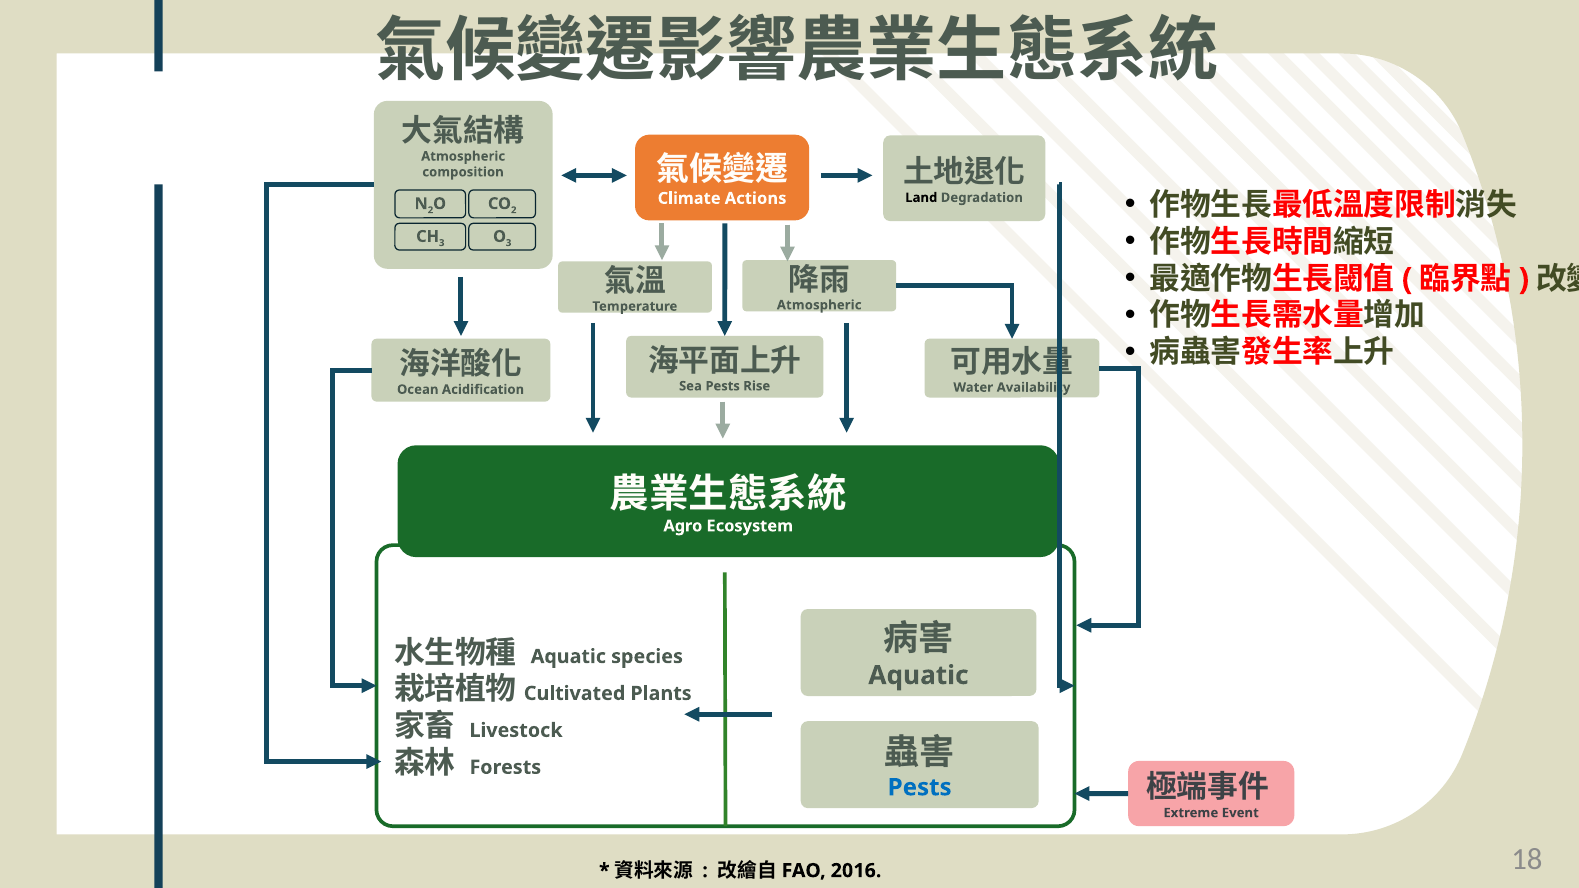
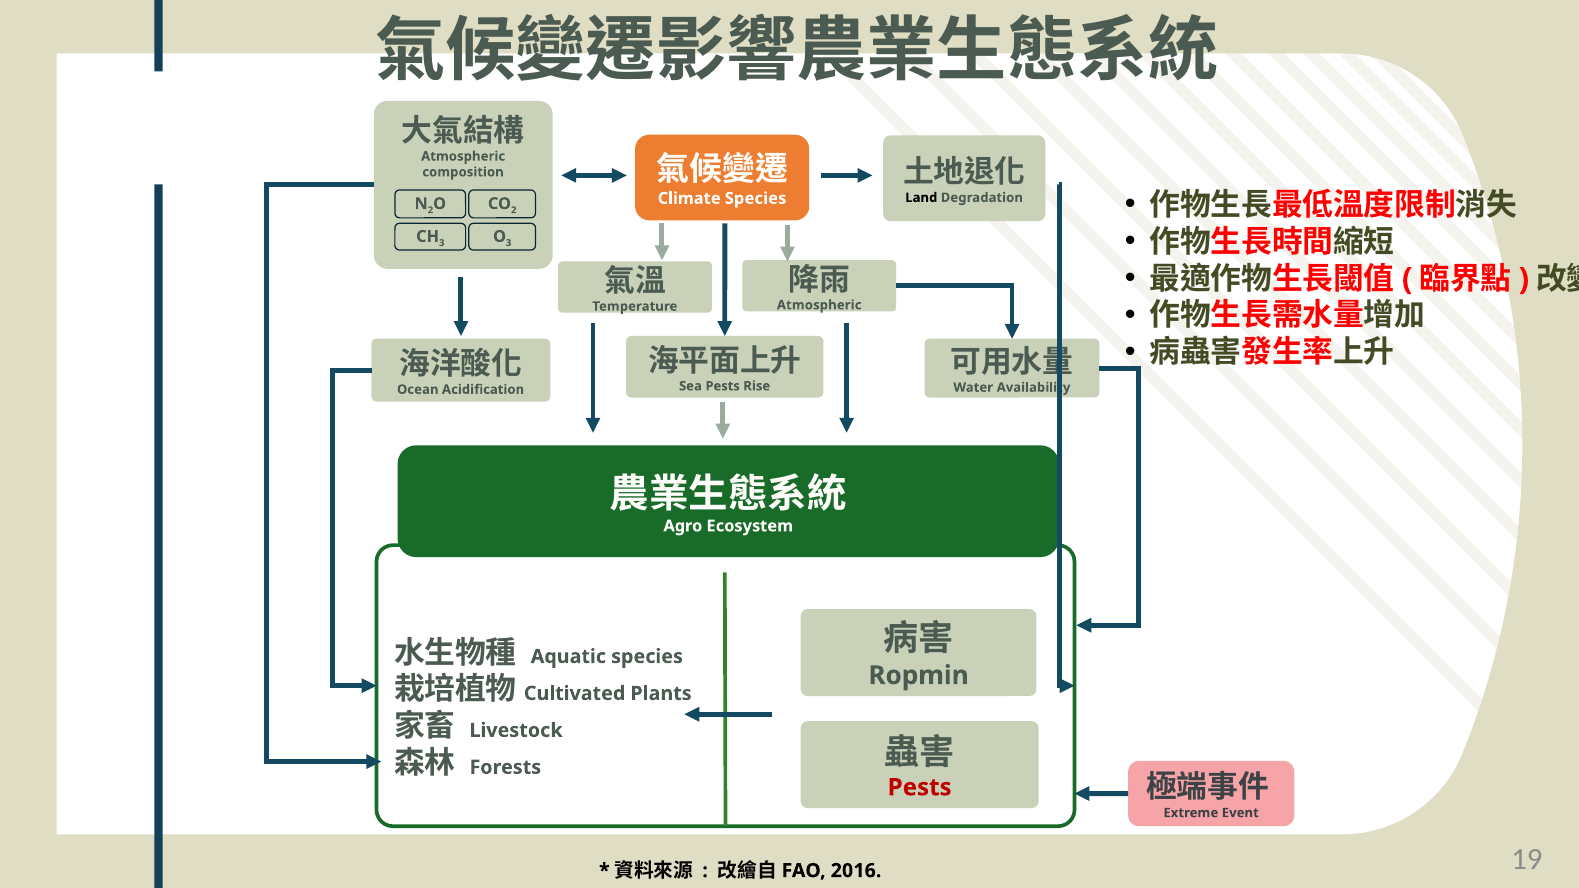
Climate Actions: Actions -> Species (756, 198)
Aquatic: Aquatic -> Ropmin (918, 676)
Pests colour: blue -> red (920, 788)
18: 18 -> 19 (1527, 860)
